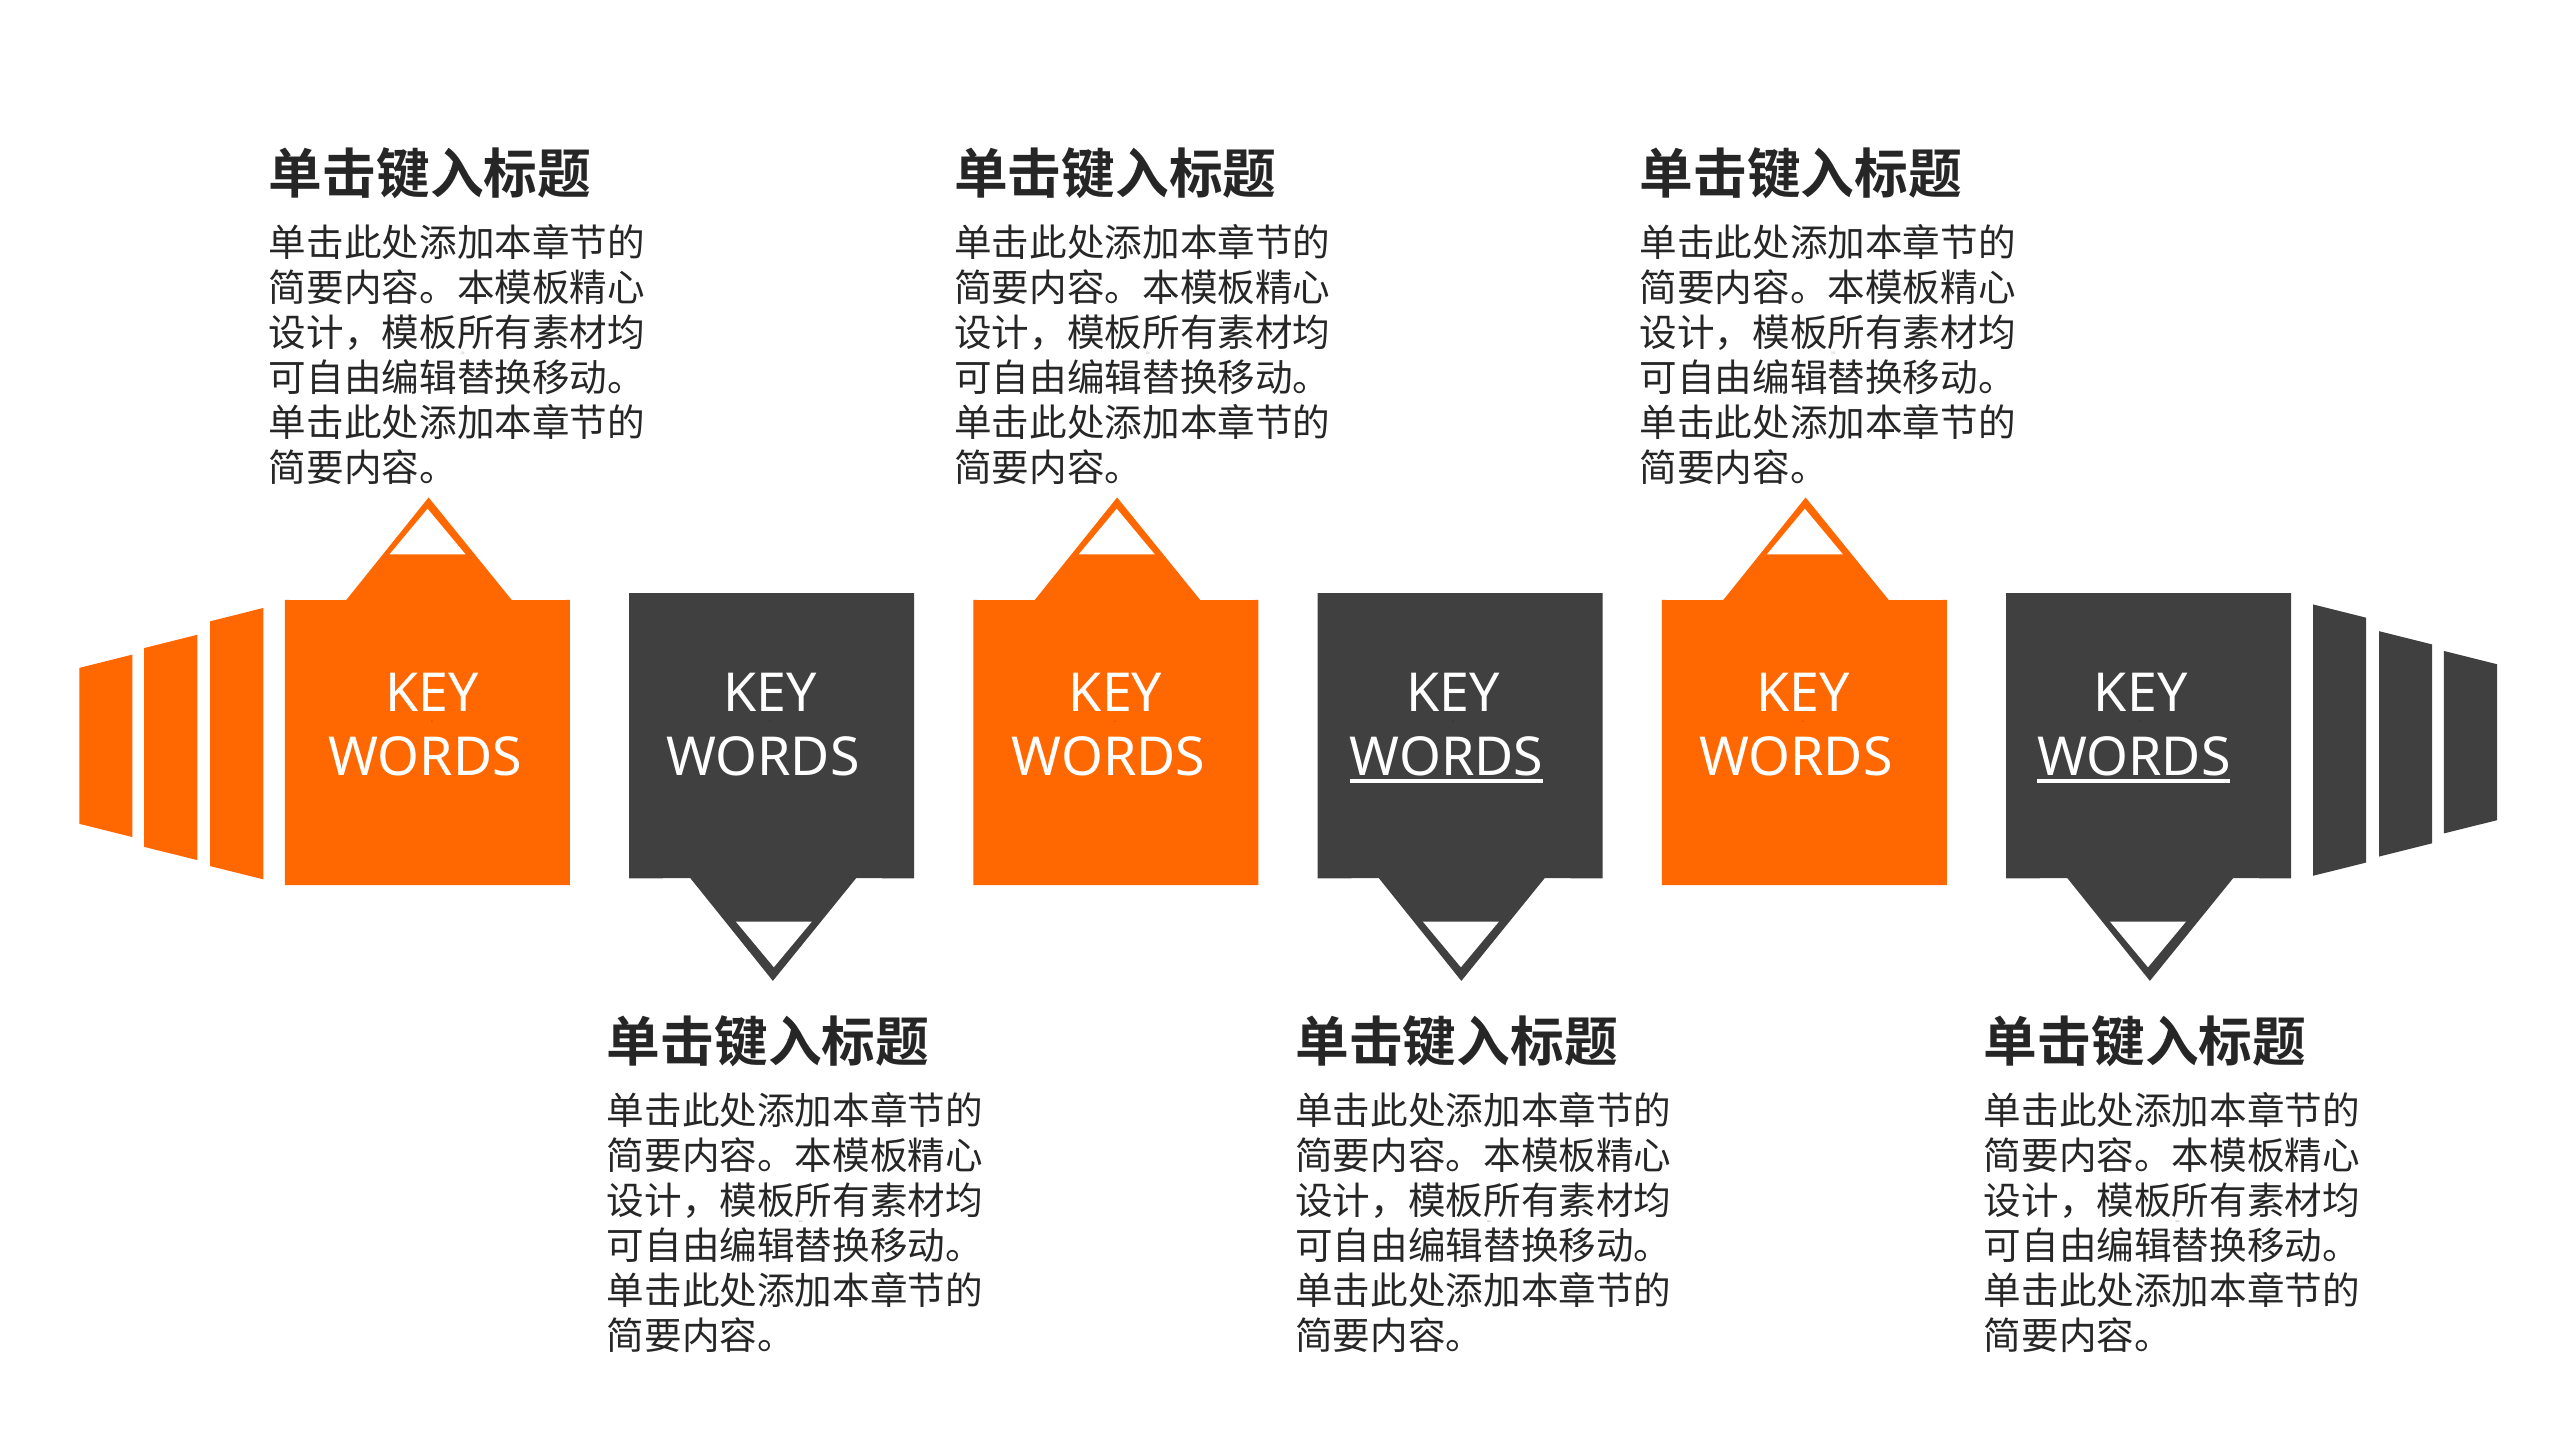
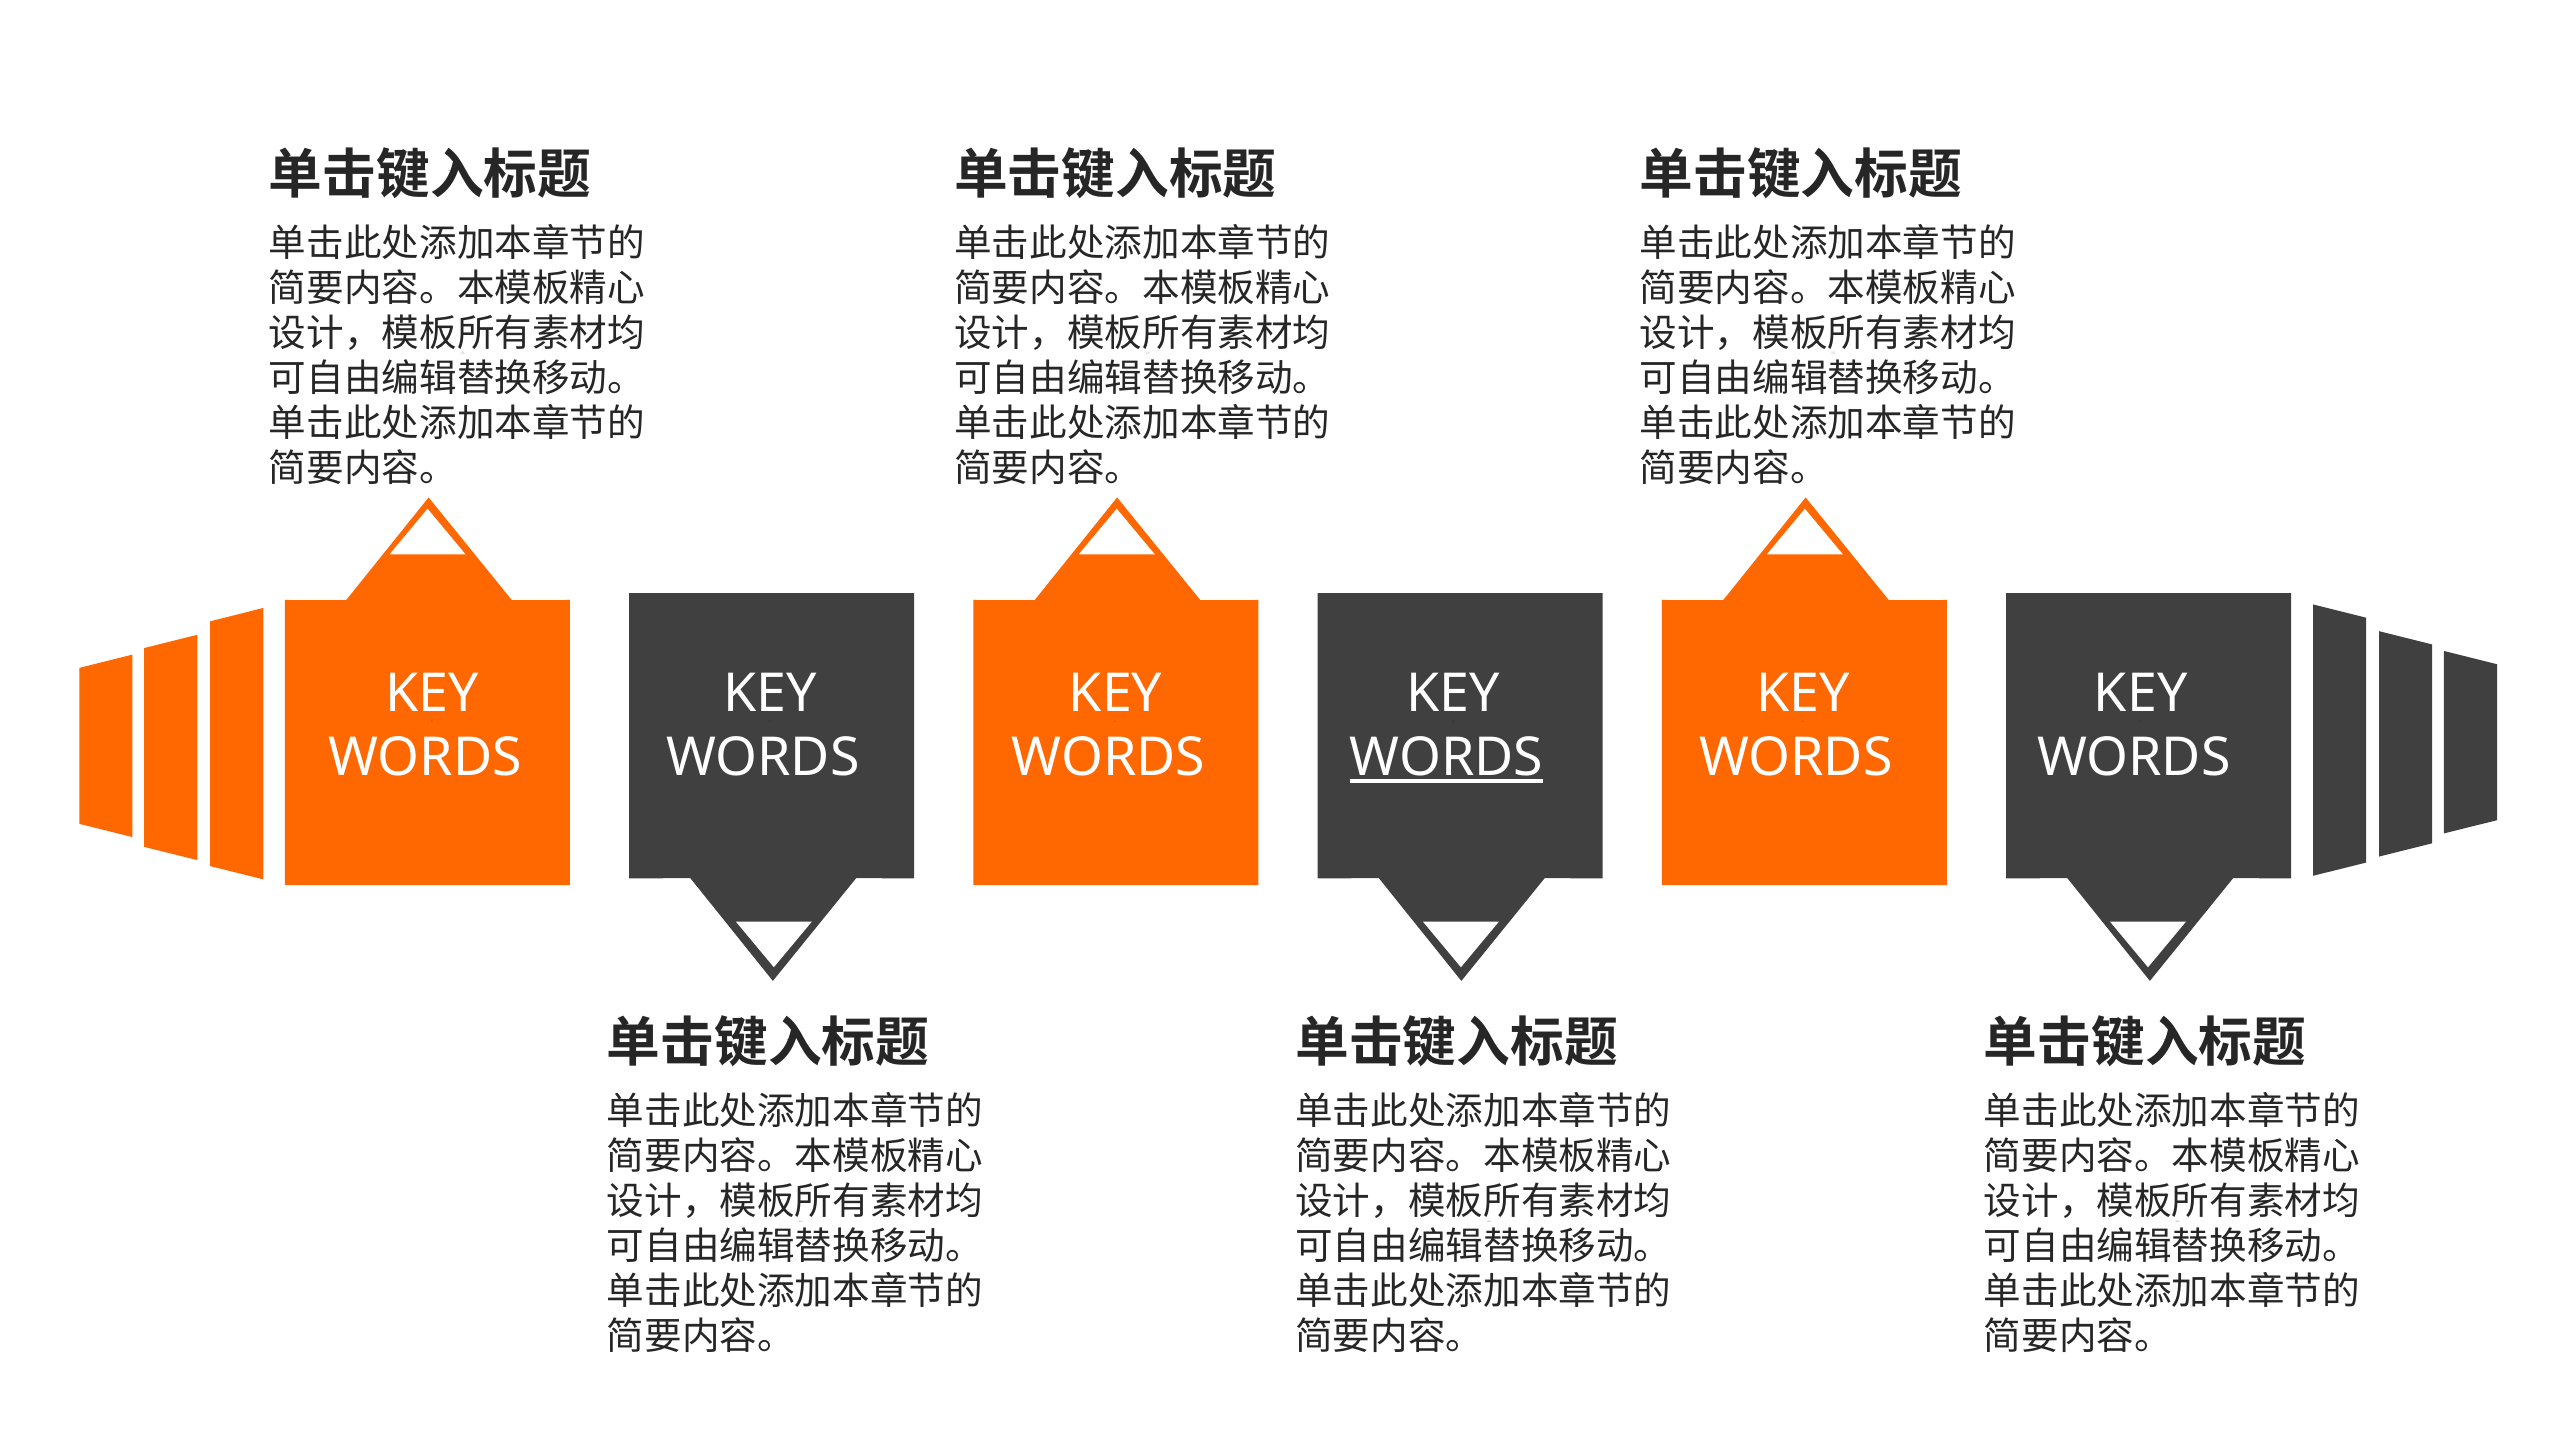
WORDS underline: present -> none (2134, 758)
